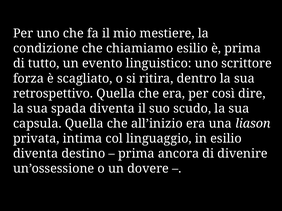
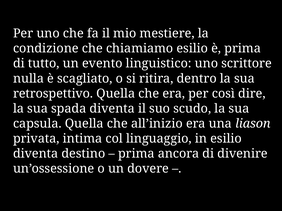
forza: forza -> nulla (28, 79)
